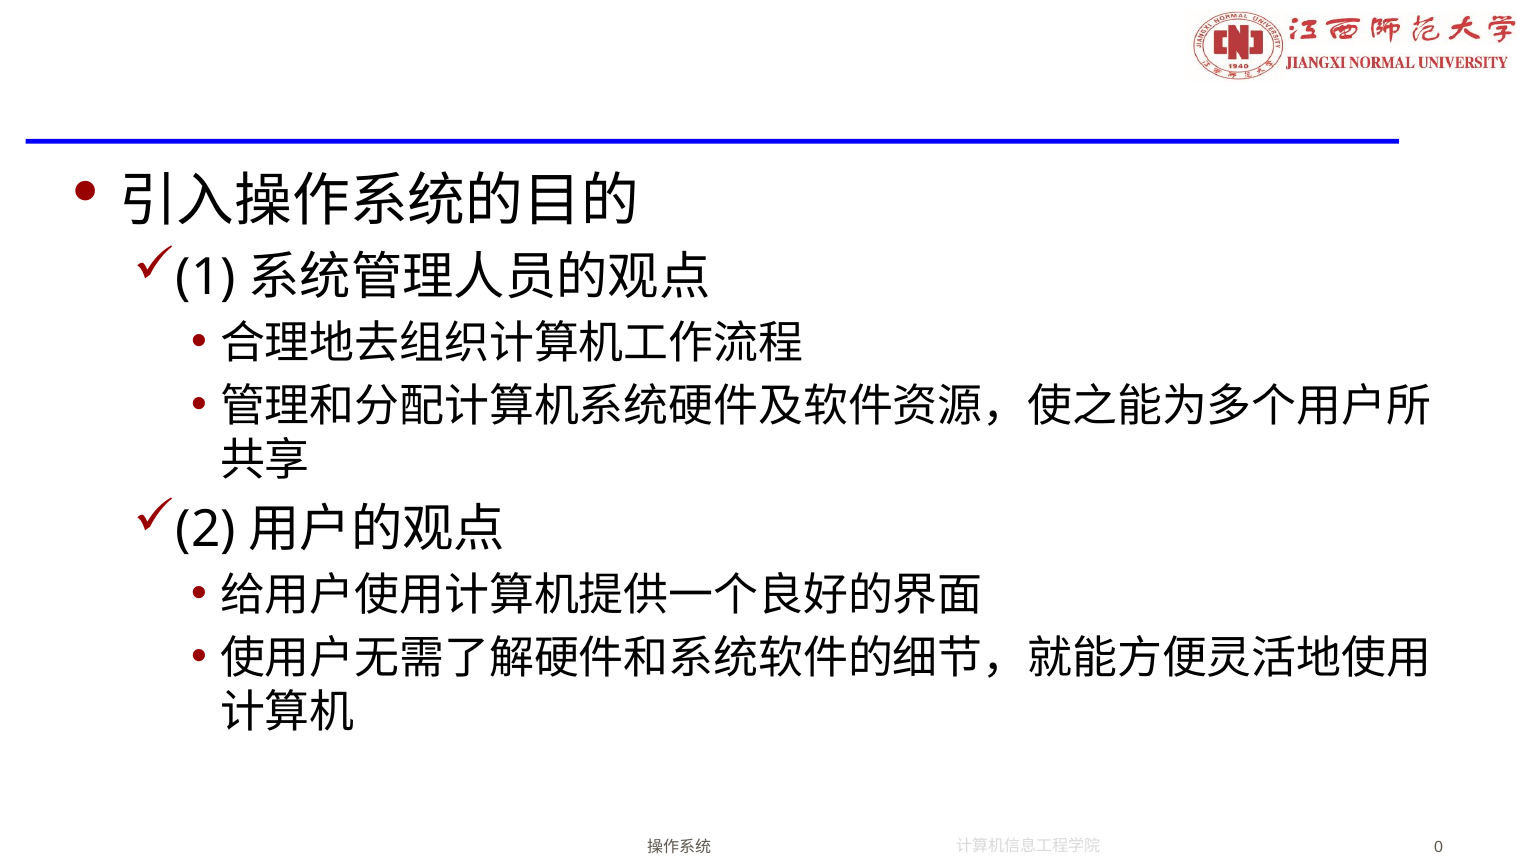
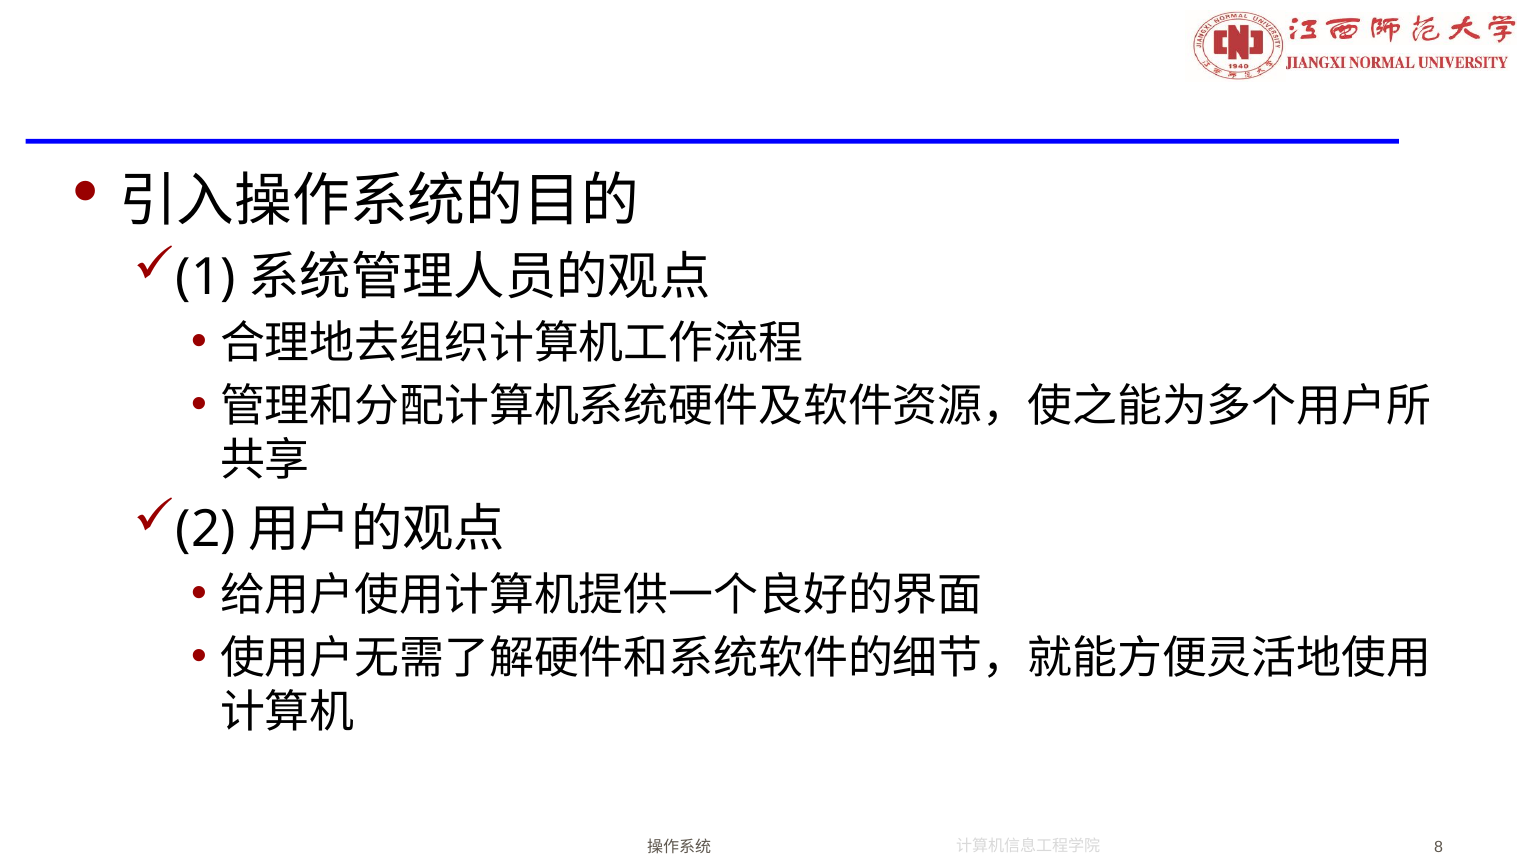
0: 0 -> 8 (1439, 846)
